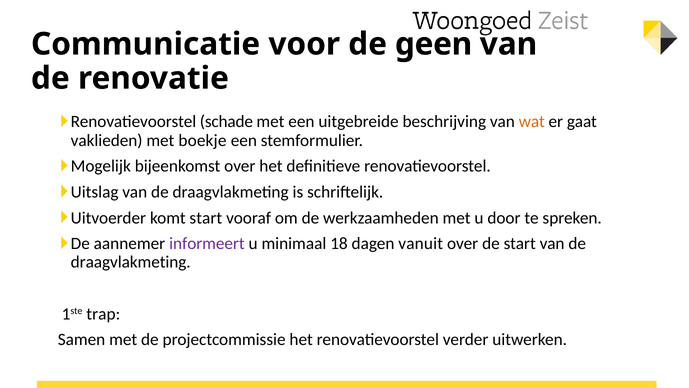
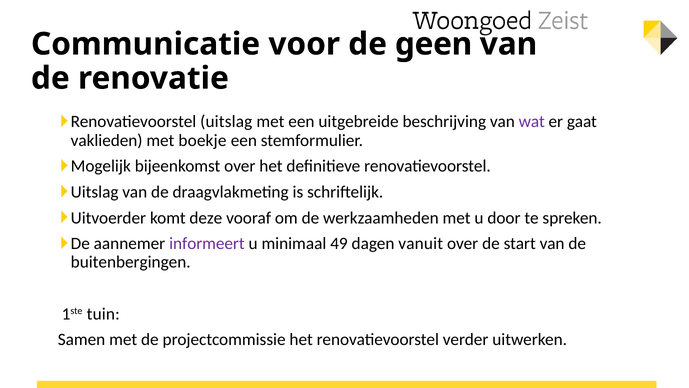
schade: schade -> uitslag (226, 122)
wat colour: orange -> purple (532, 122)
komt start: start -> deze (206, 218)
18: 18 -> 49 (339, 243)
draagvlakmeting: draagvlakmeting -> buitenbergingen (131, 262)
trap: trap -> tuin (103, 313)
